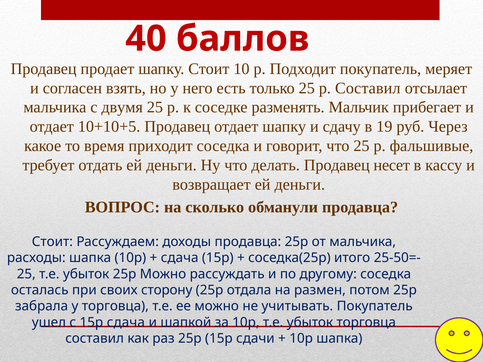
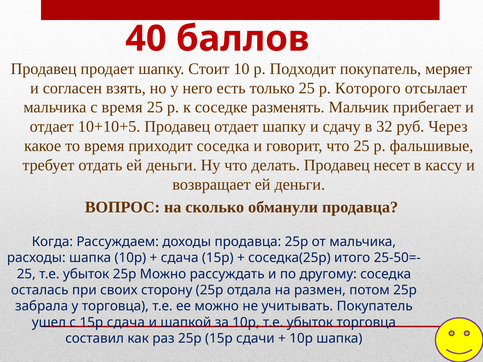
р Составил: Составил -> Которого (368, 88)
с двумя: двумя -> время (122, 107)
19: 19 -> 32 (384, 127)
Стоит: Стоит -> Когда (52, 242)
